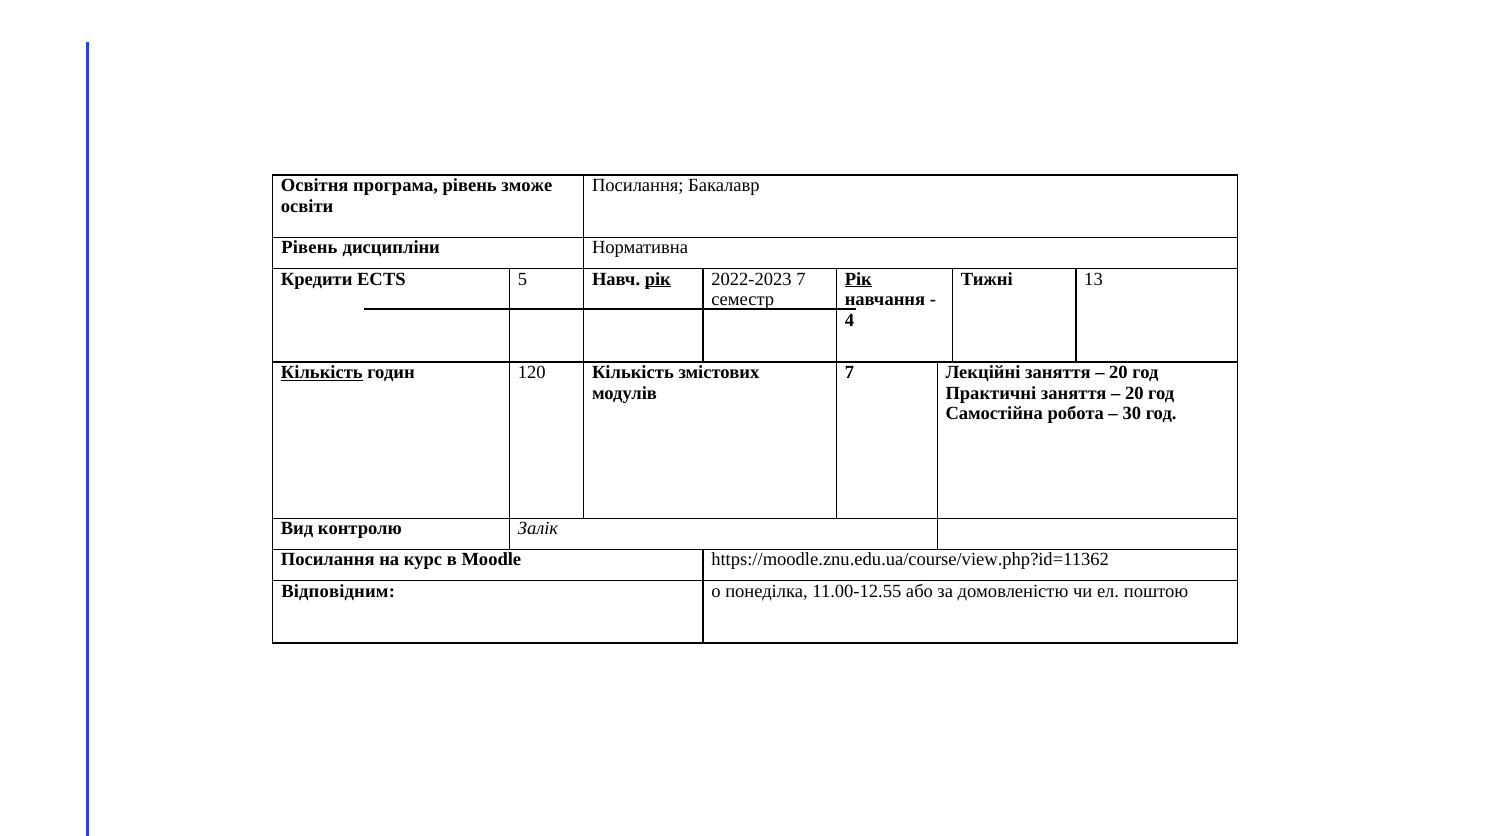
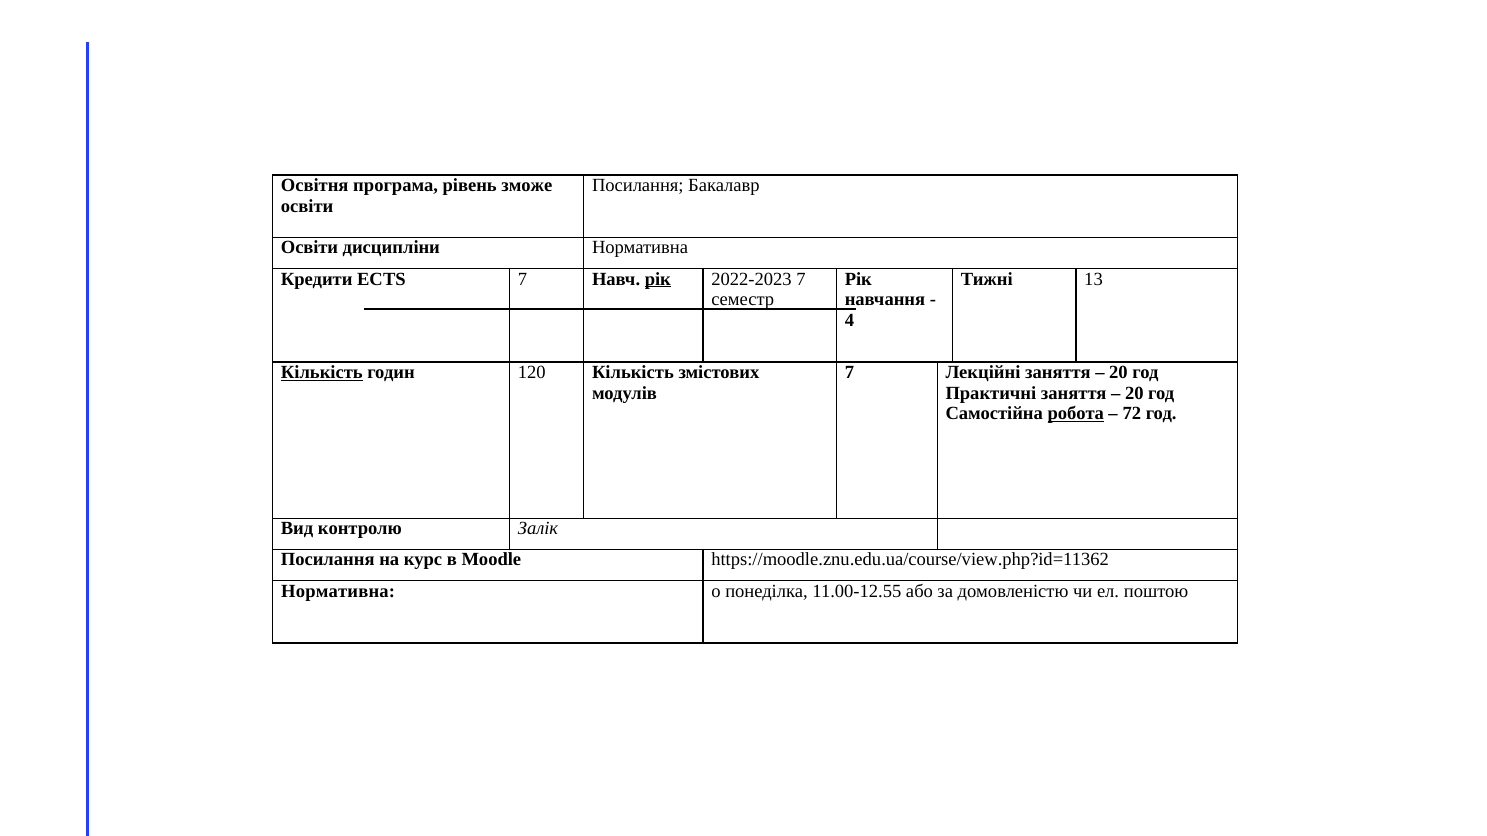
Рівень: Рівень -> Освіти (310, 248)
ECTS 5: 5 -> 7 (523, 279)
Рік underline: present -> none (858, 279)
робота underline: none -> present (1076, 414)
30: 30 -> 72 (1132, 414)
Відповідним: Відповідним -> Нормативна (338, 591)
